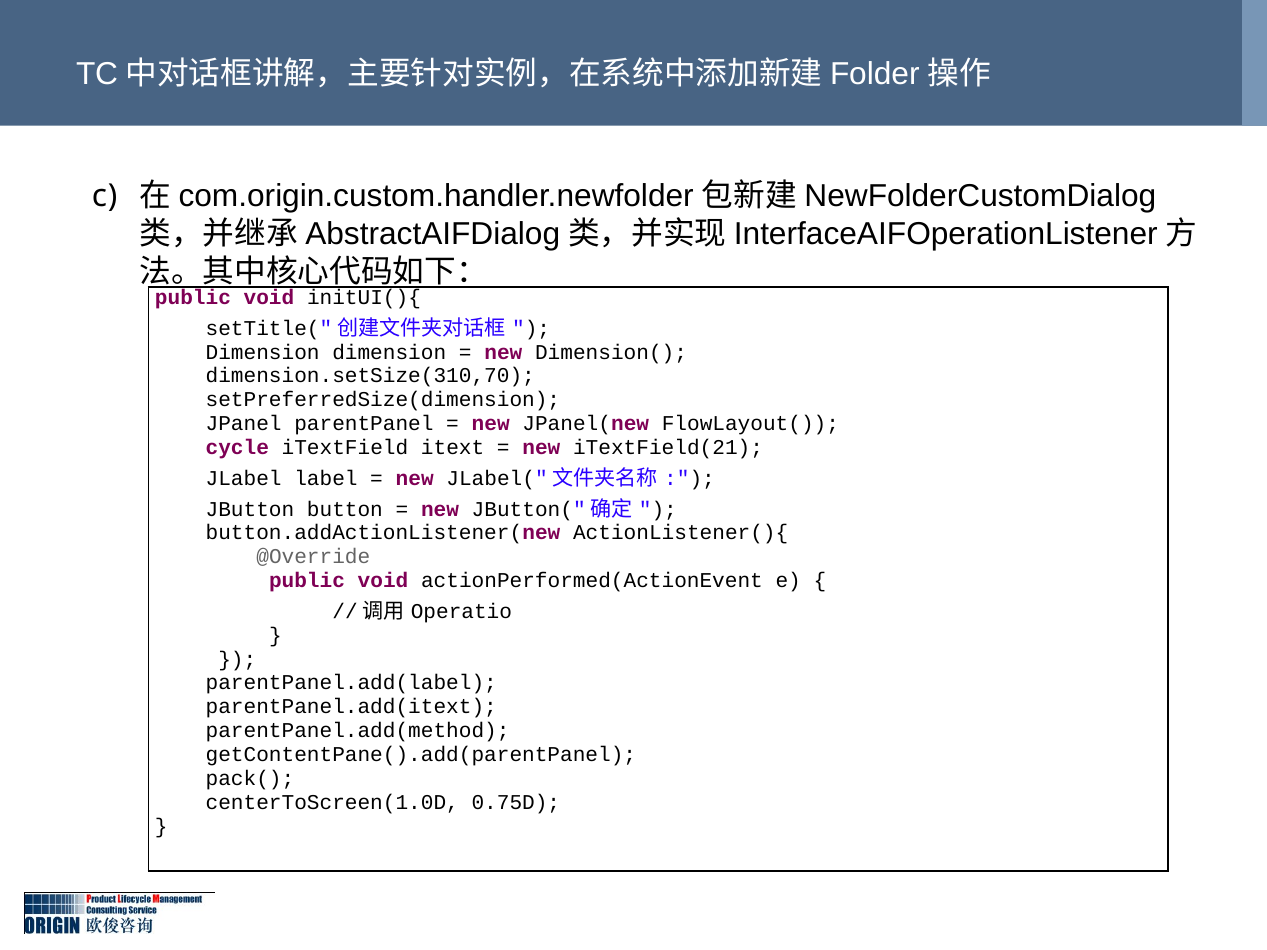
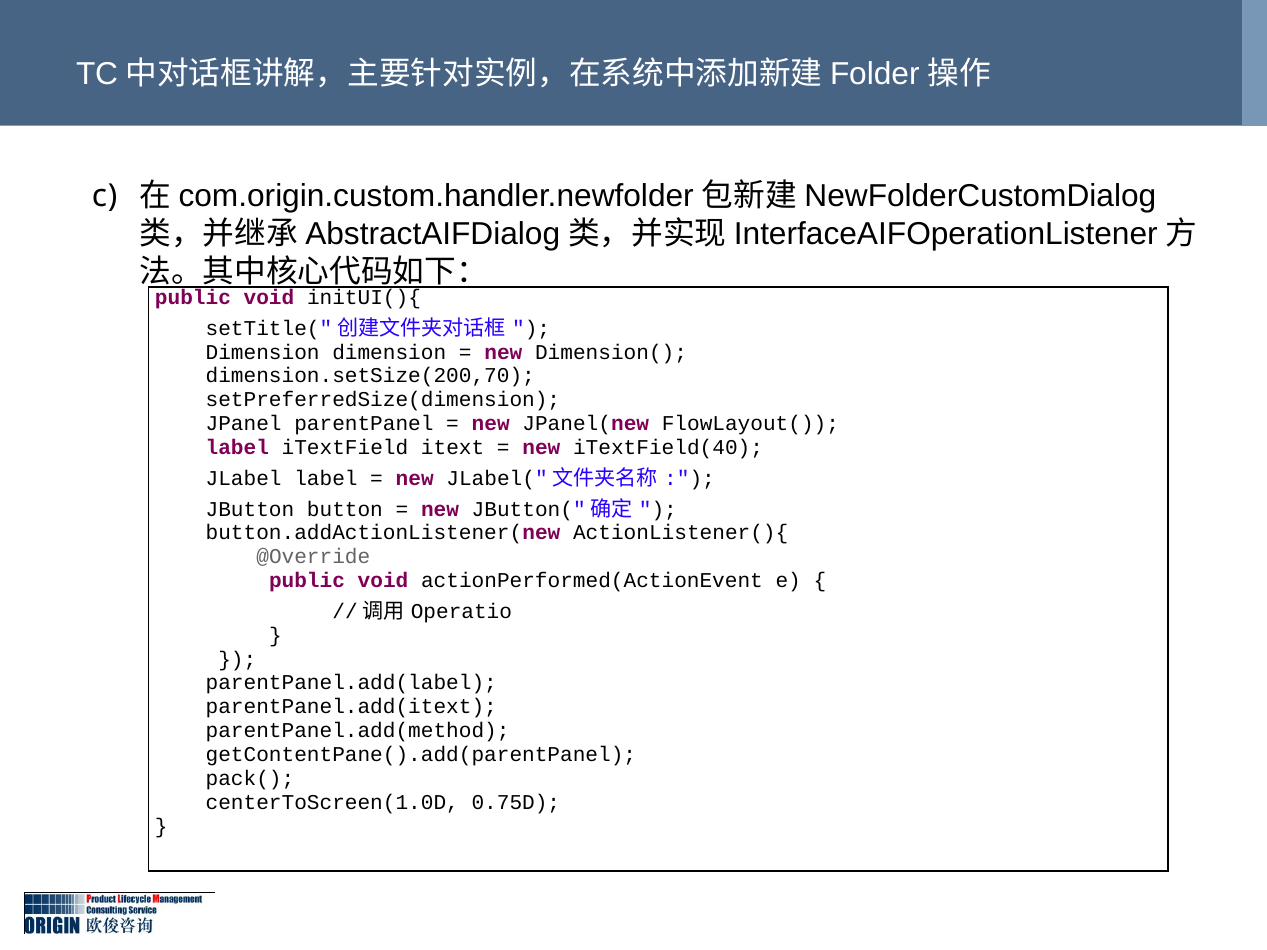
dimension.setSize(310,70: dimension.setSize(310,70 -> dimension.setSize(200,70 (370, 376)
cycle: cycle -> label (237, 448)
iTextField(21: iTextField(21 -> iTextField(40 (668, 448)
